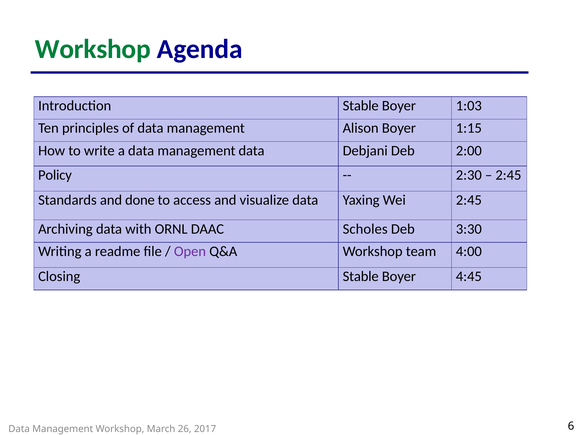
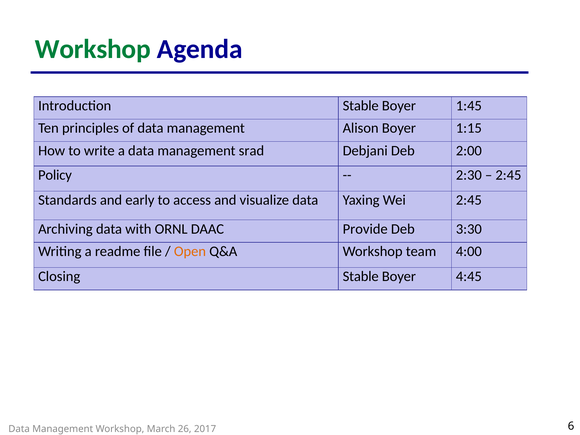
1:03: 1:03 -> 1:45 (469, 106)
management data: data -> srad (251, 151)
done: done -> early (140, 200)
Scholes: Scholes -> Provide (365, 229)
Open colour: purple -> orange (190, 251)
